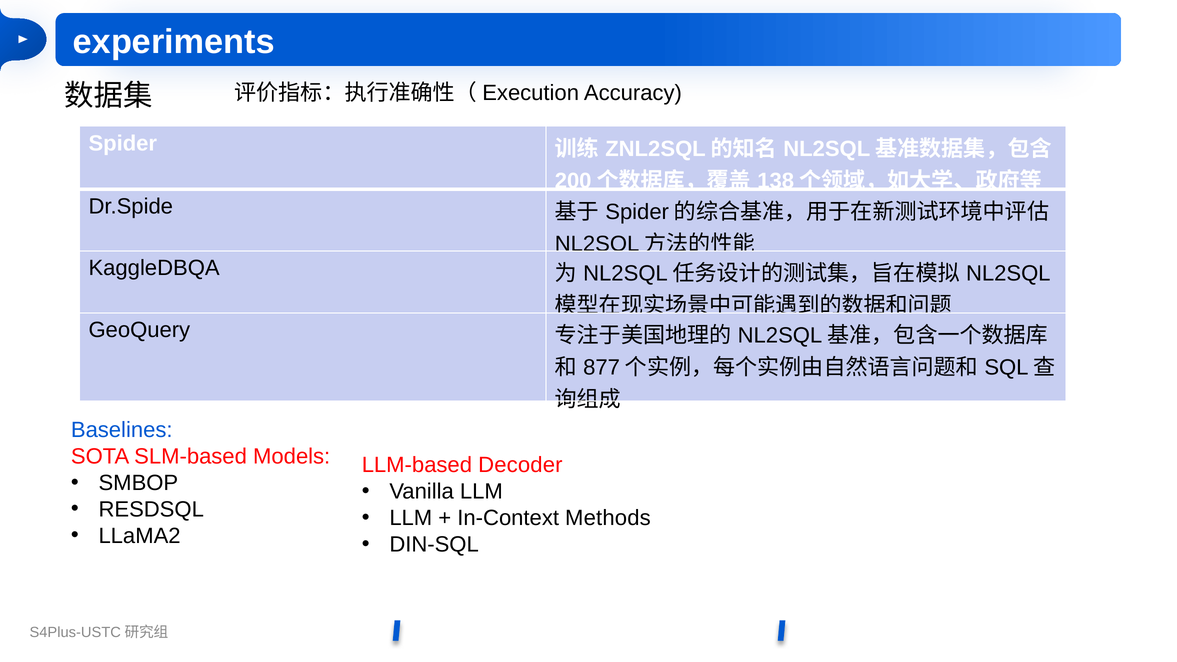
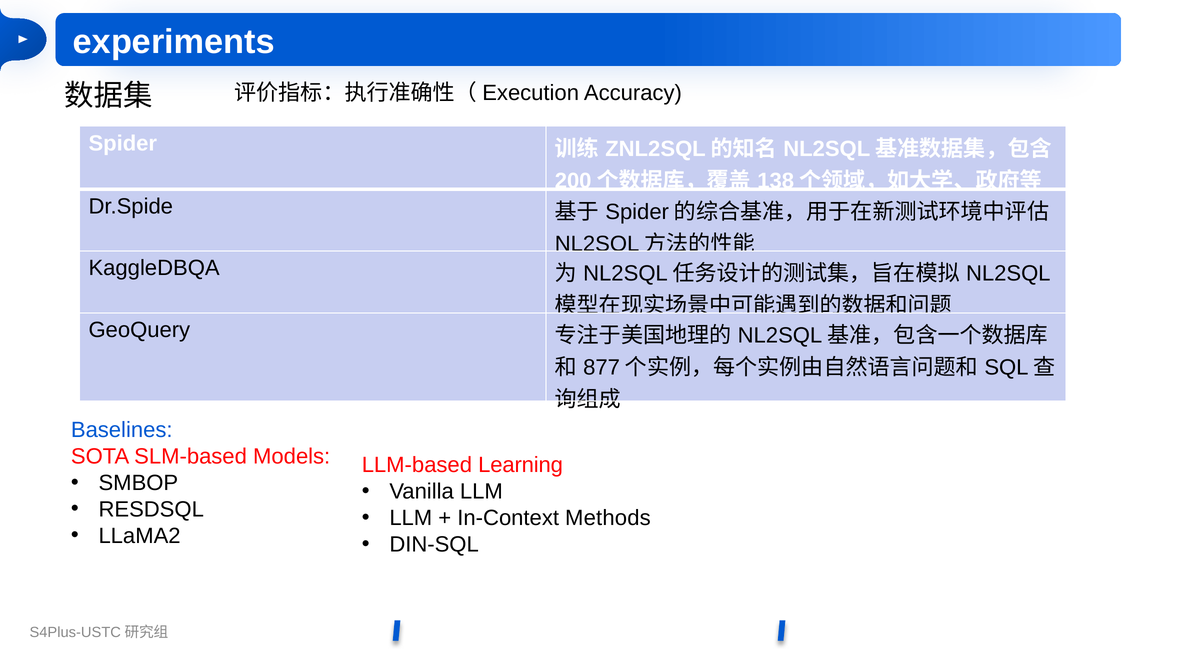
Decoder: Decoder -> Learning (521, 465)
